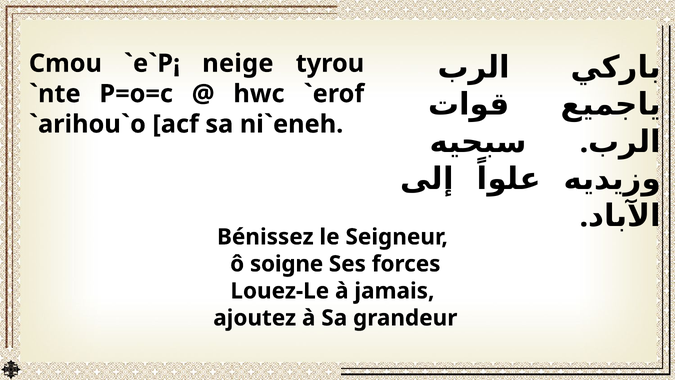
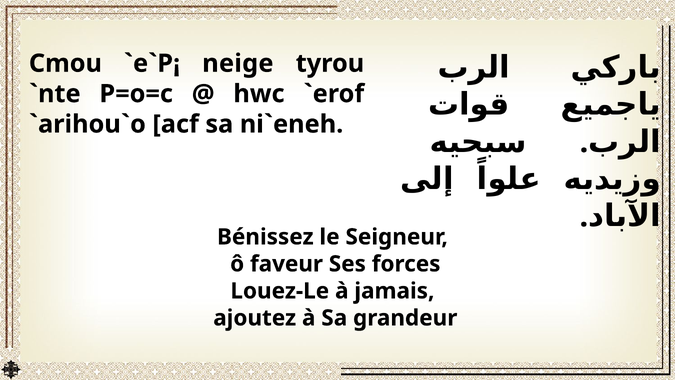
soigne: soigne -> faveur (286, 264)
